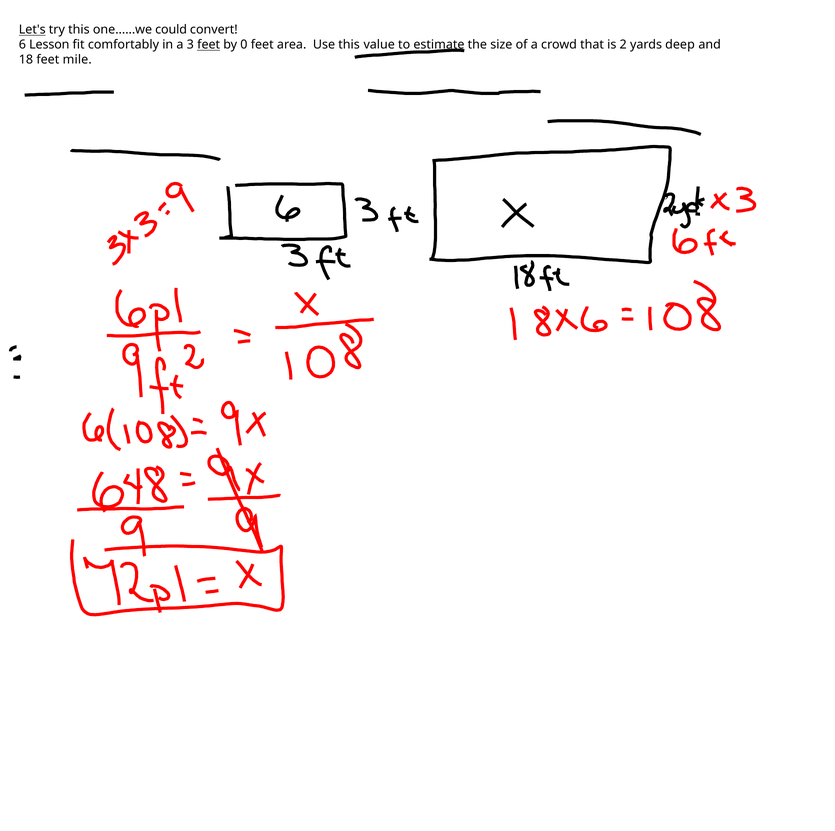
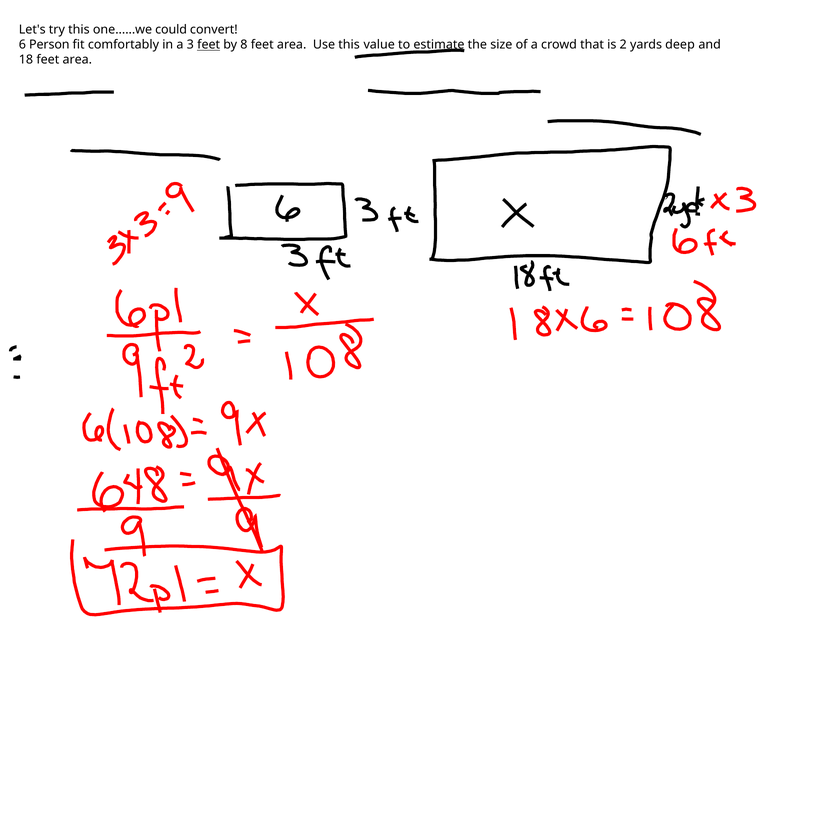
Let's underline: present -> none (32, 30)
Lesson: Lesson -> Person (49, 45)
0: 0 -> 8 (244, 45)
18 feet mile: mile -> area (77, 60)
